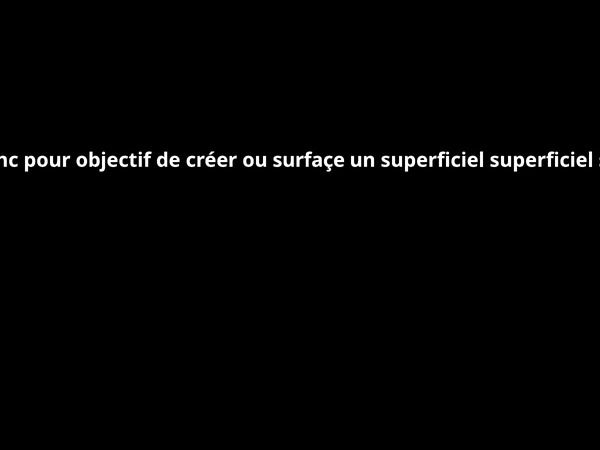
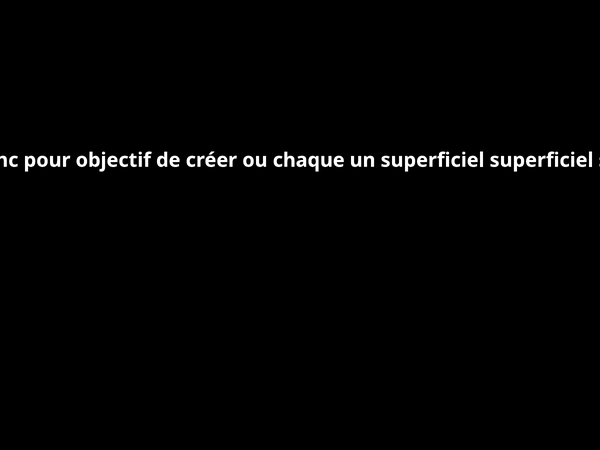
surfaçe: surfaçe -> chaque (309, 160)
